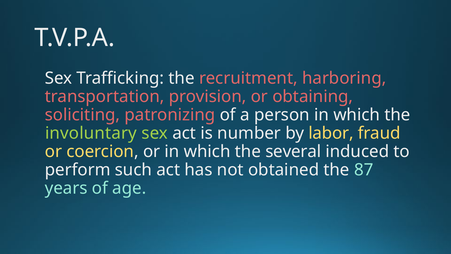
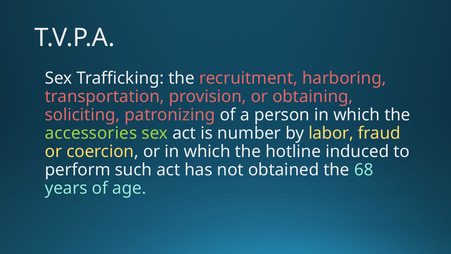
involuntary: involuntary -> accessories (91, 133)
several: several -> hotline (293, 151)
87: 87 -> 68 (364, 170)
